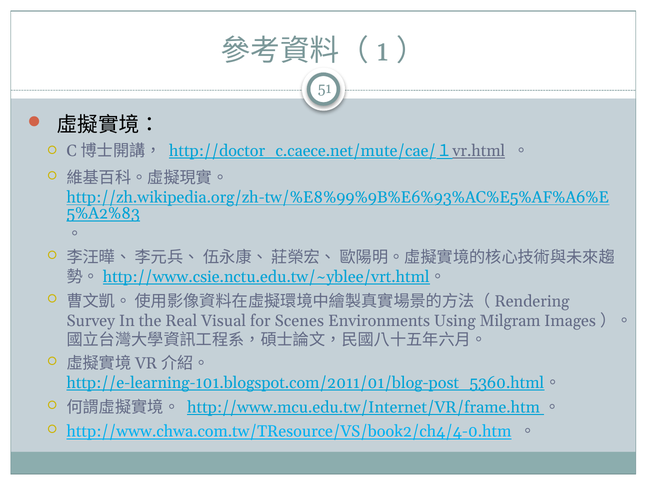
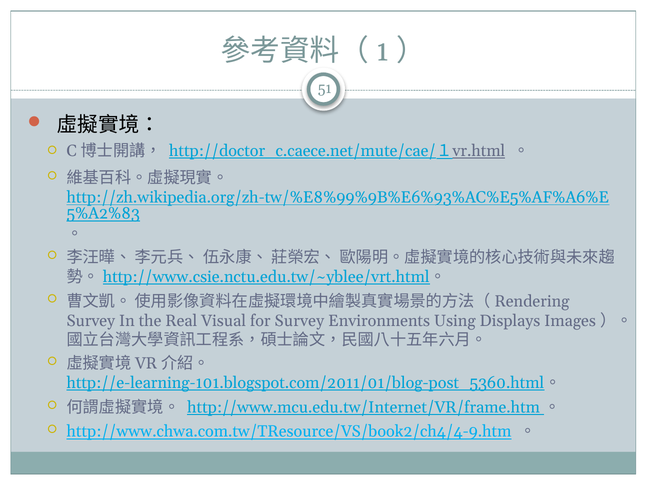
for Scenes: Scenes -> Survey (299, 321)
Milgram: Milgram -> Displays (510, 321)
http://www.chwa.com.tw/TResource/VS/book2/ch4/4-0.htm: http://www.chwa.com.tw/TResource/VS/book2/ch4/4-0.htm -> http://www.chwa.com.tw/TResource/VS/book2/ch4/4-9.htm (289, 432)
